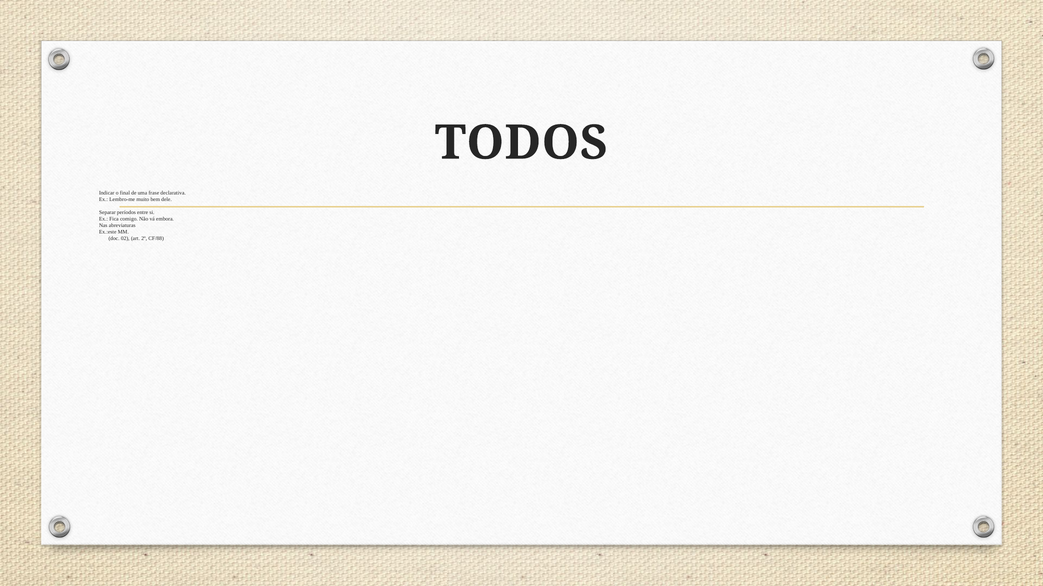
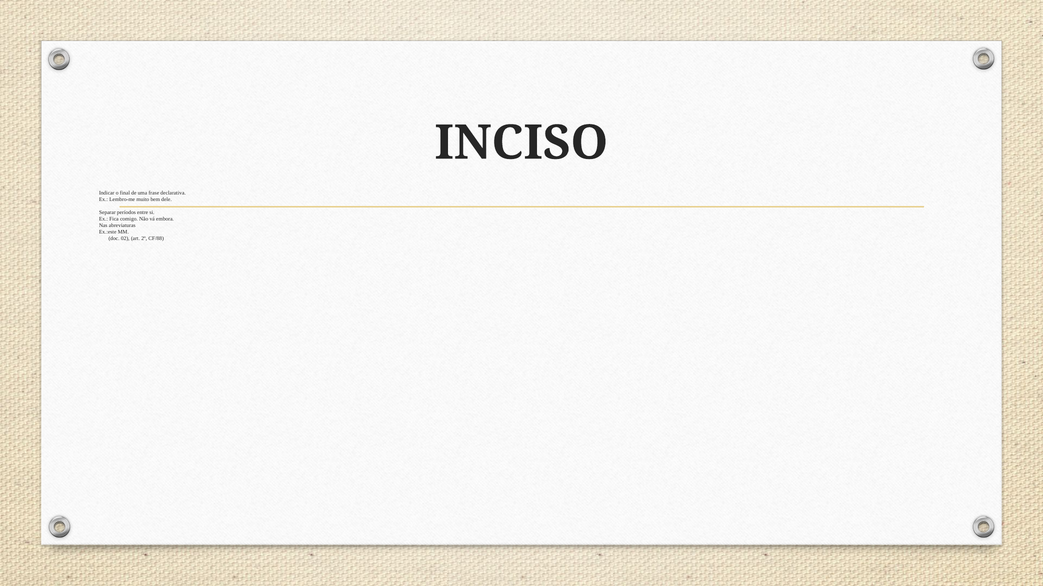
TODOS: TODOS -> INCISO (521, 143)
